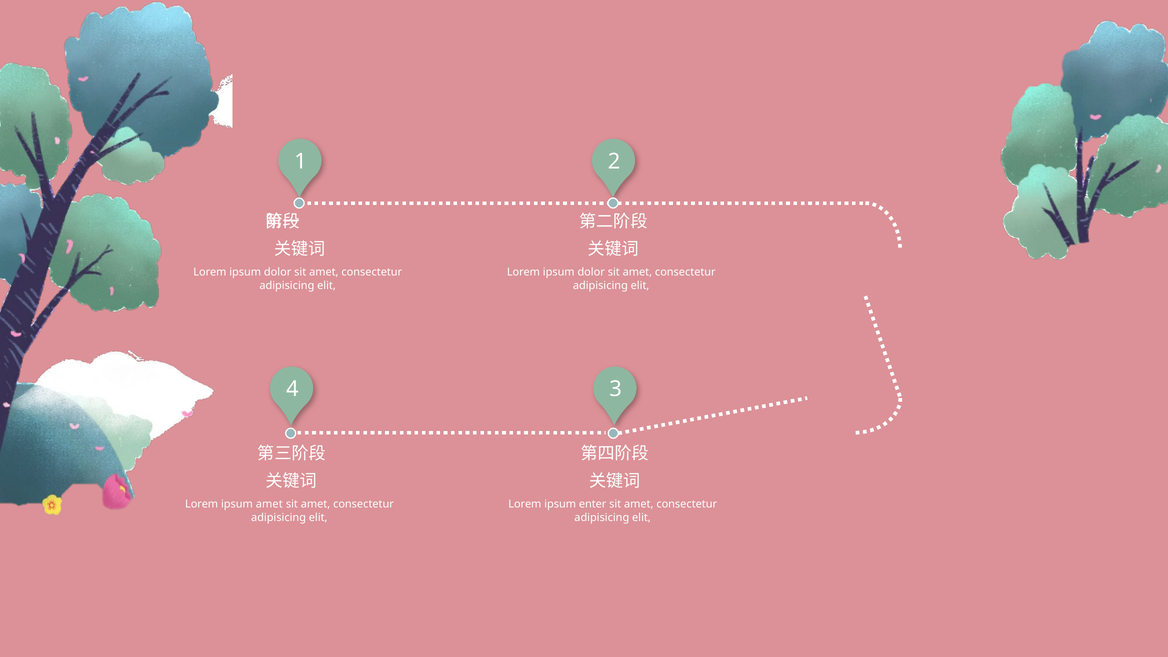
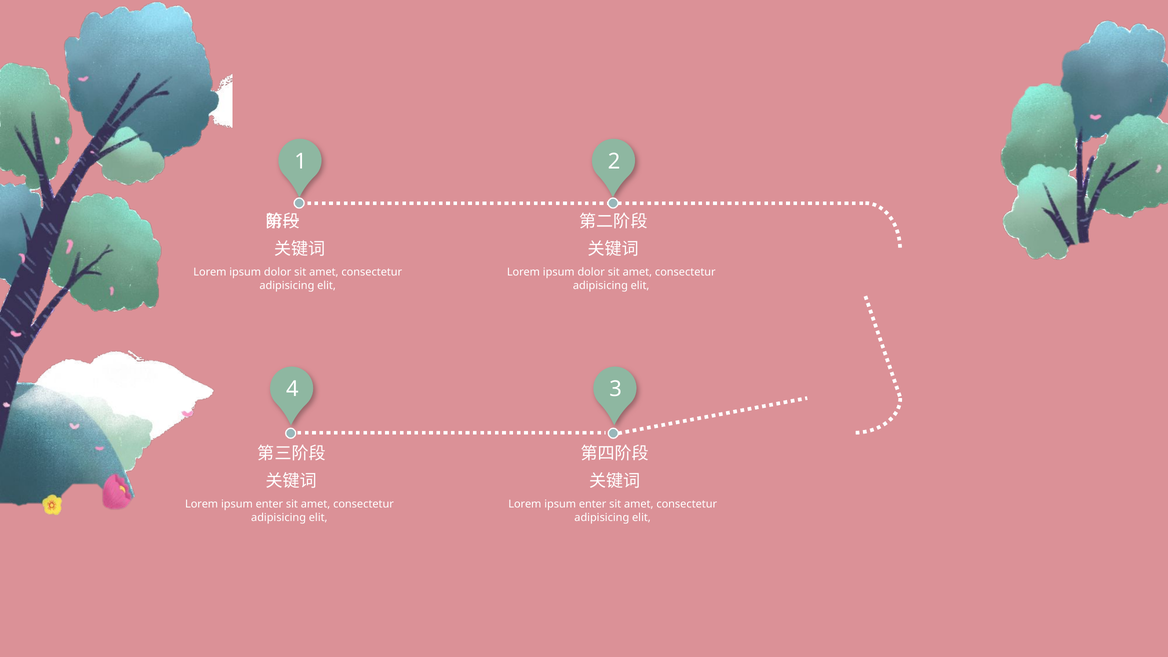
amet: amet -> enter (269, 504)
